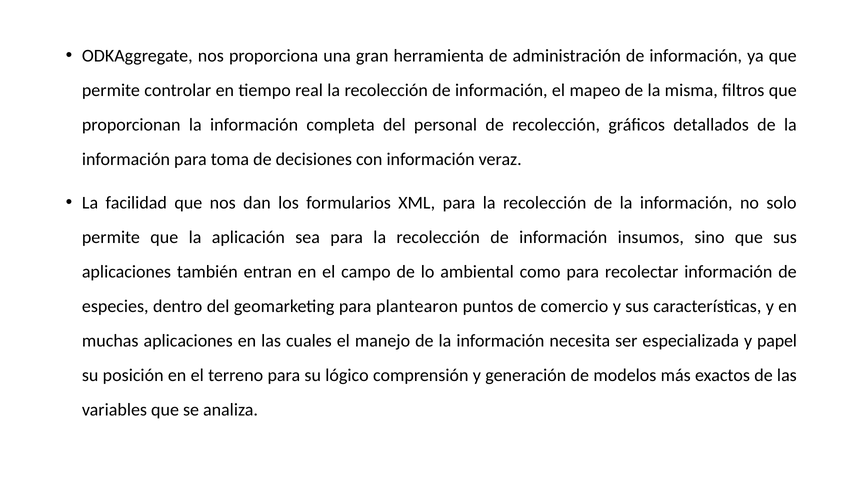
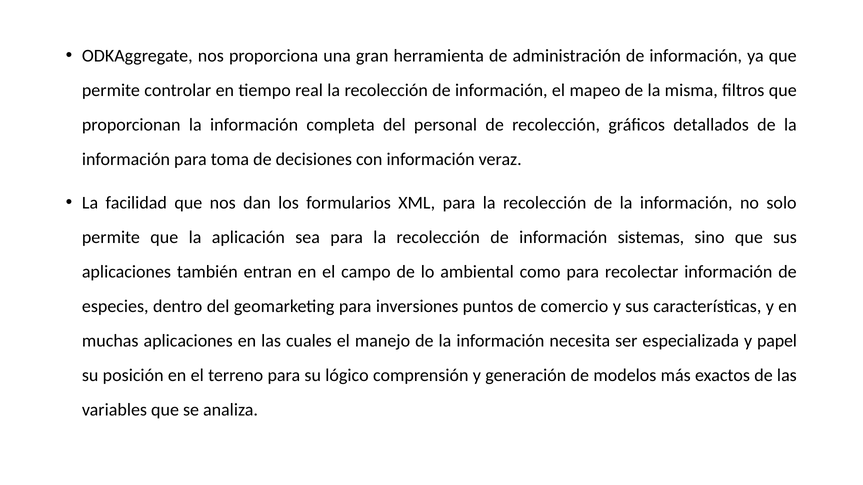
insumos: insumos -> sistemas (651, 237)
plantearon: plantearon -> inversiones (417, 306)
